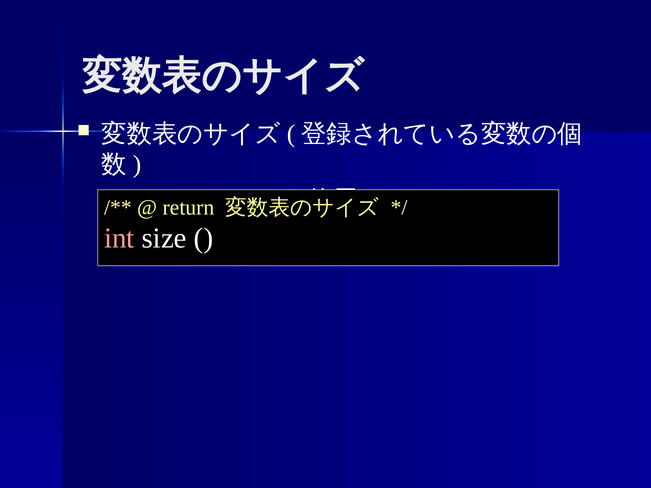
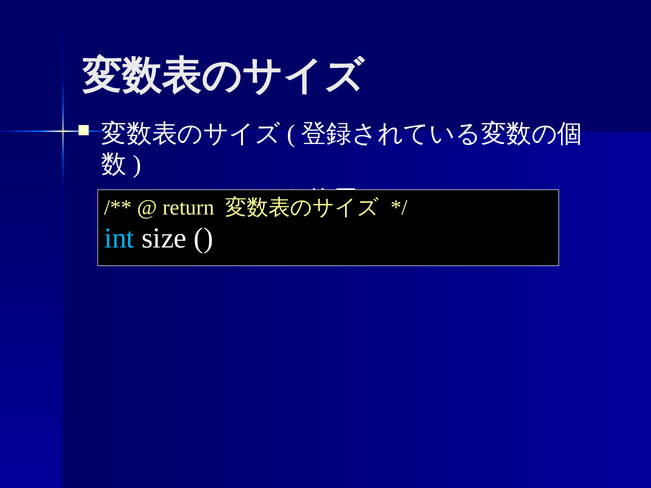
int colour: pink -> light blue (119, 238)
